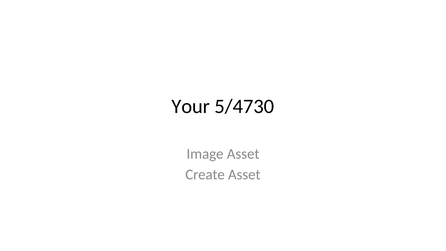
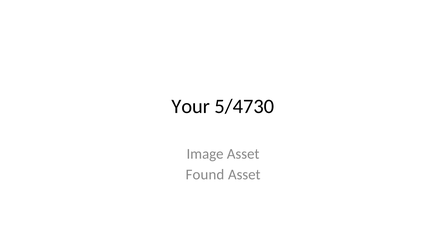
Create: Create -> Found (205, 175)
